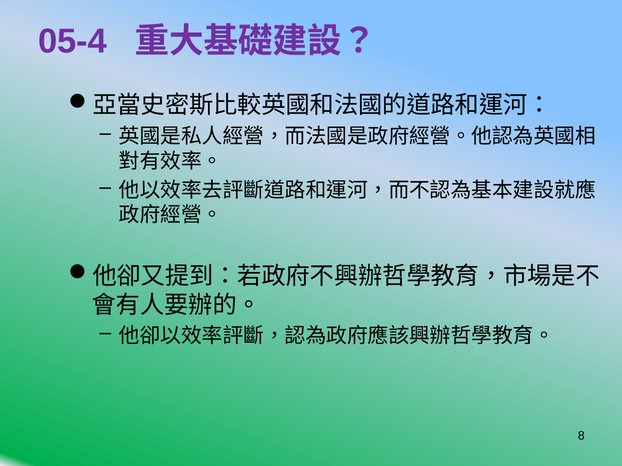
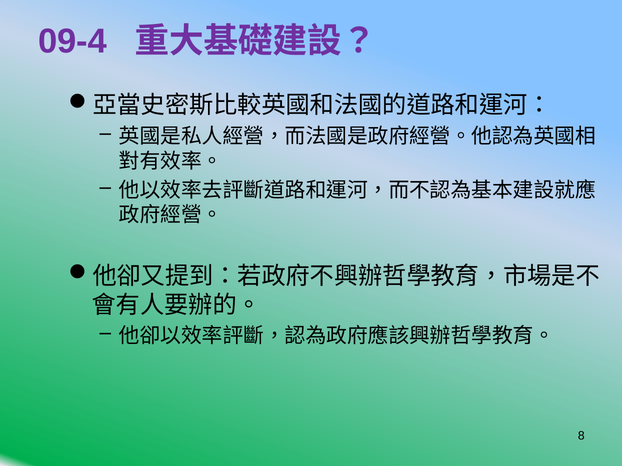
05-4: 05-4 -> 09-4 (73, 41)
